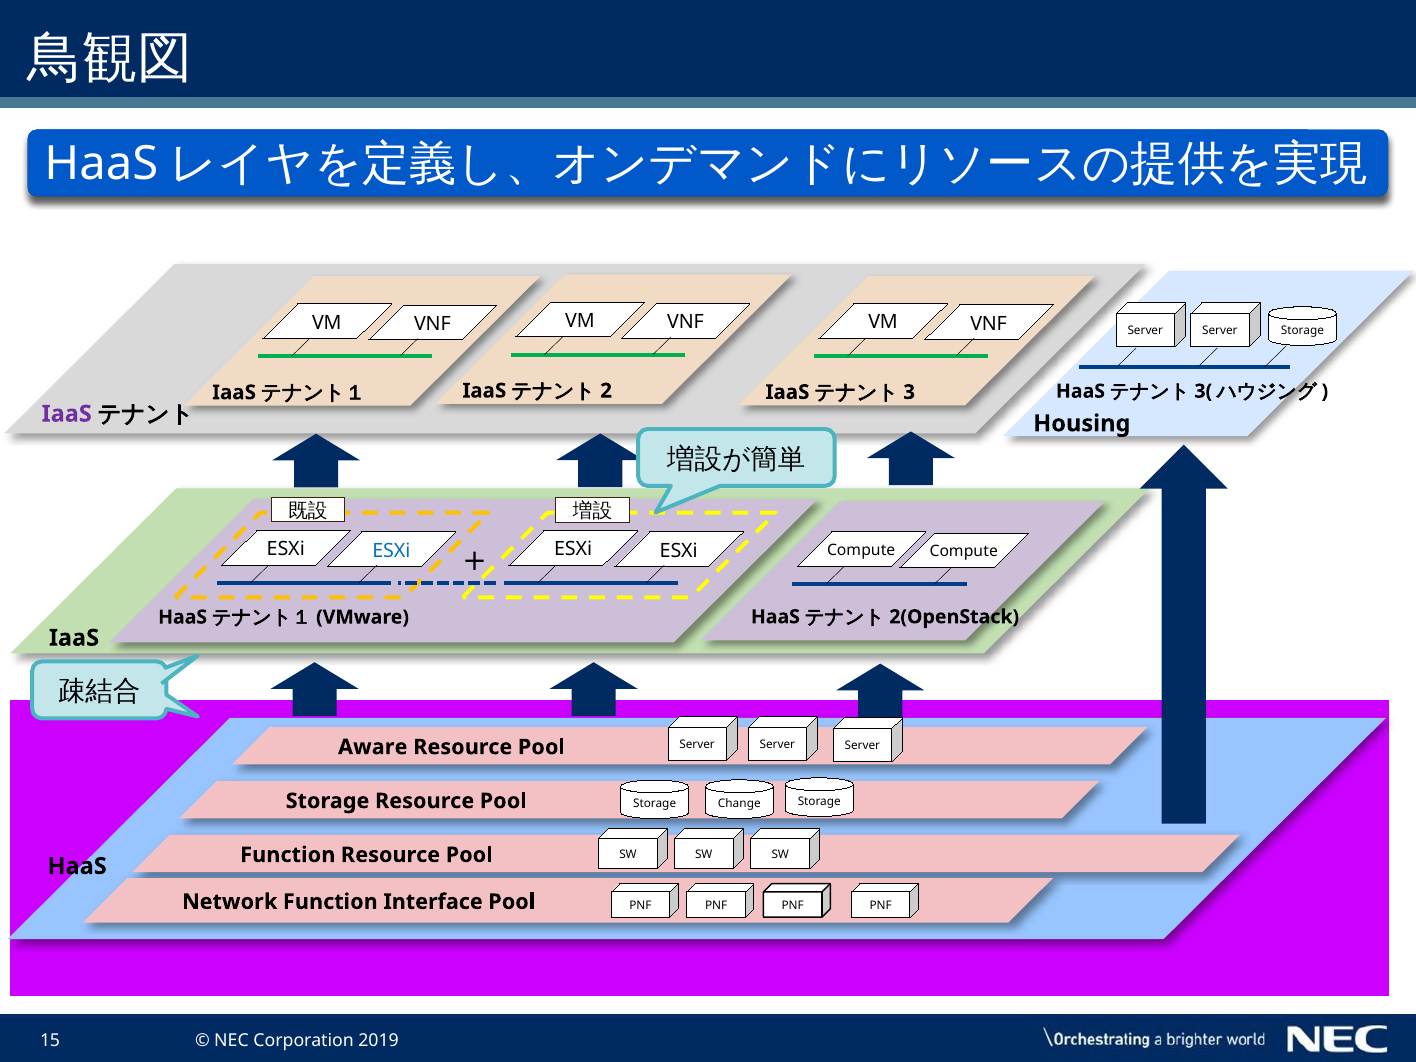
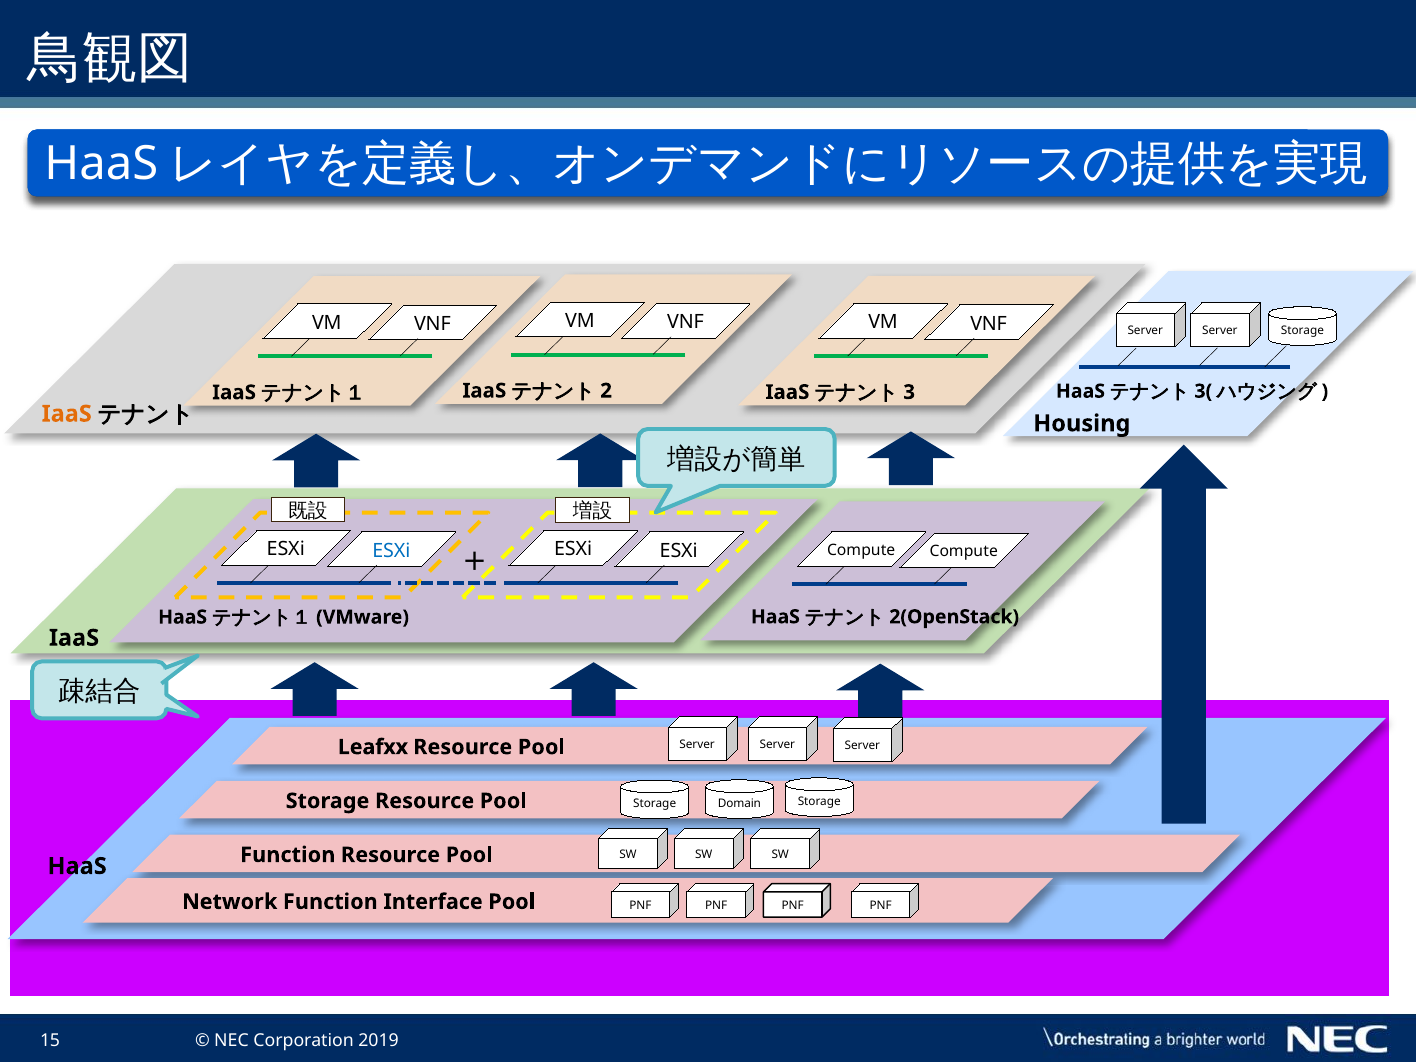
IaaS colour: purple -> orange (67, 414)
Aware: Aware -> Leafxx (373, 747)
Change: Change -> Domain (739, 803)
